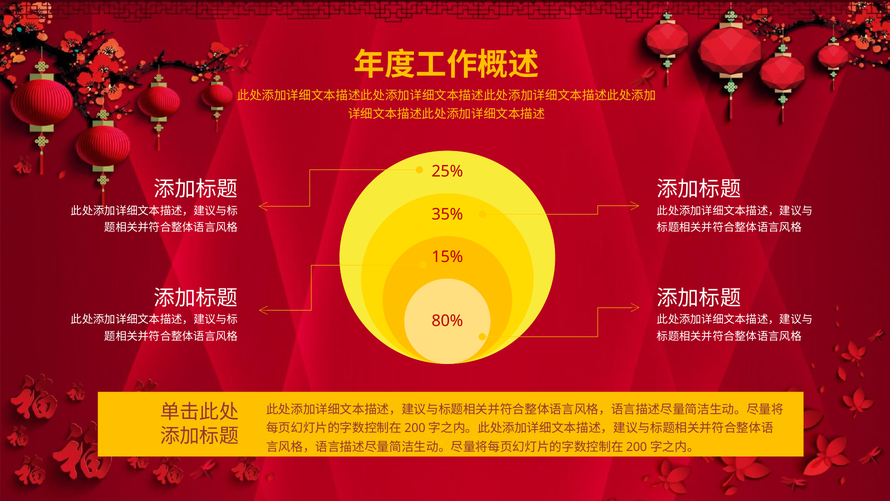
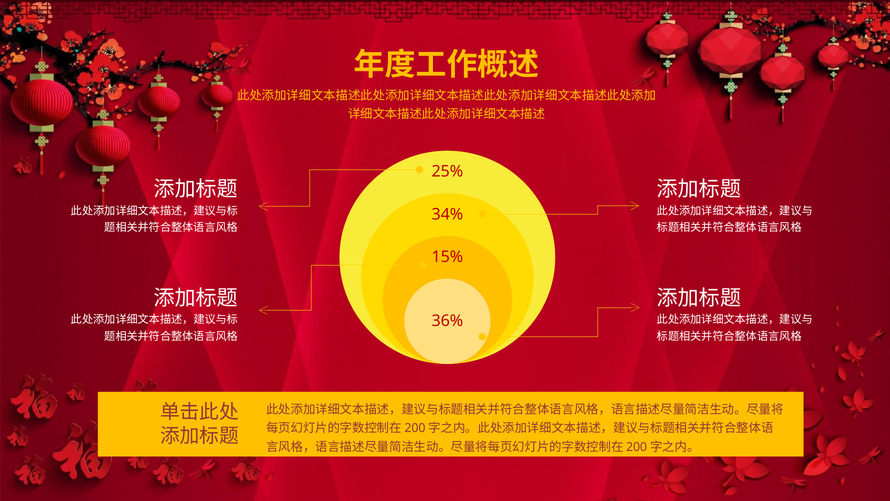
35%: 35% -> 34% (447, 214)
80%: 80% -> 36% (447, 321)
